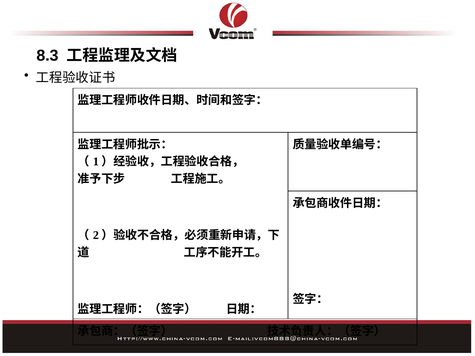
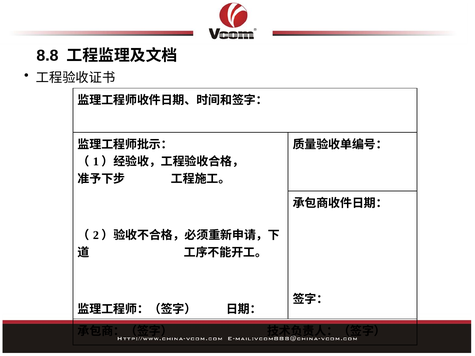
8.3: 8.3 -> 8.8 (47, 56)
